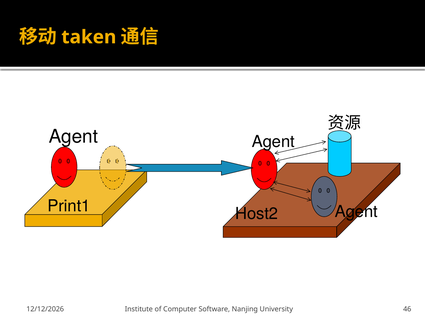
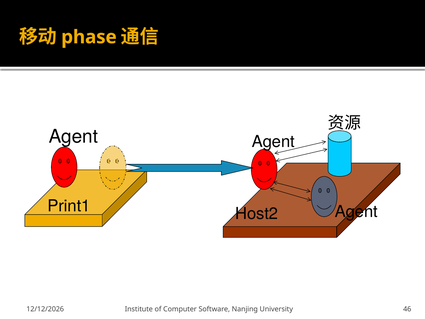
taken: taken -> phase (89, 37)
